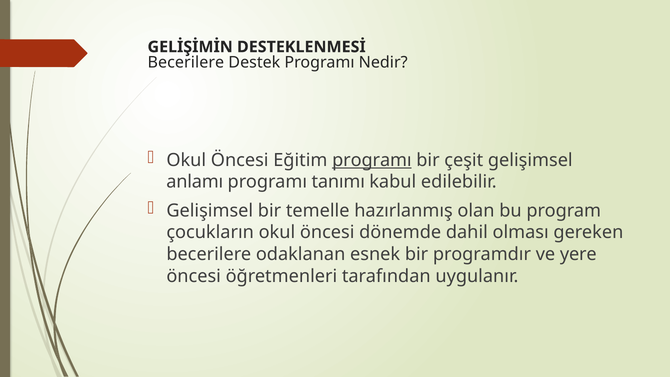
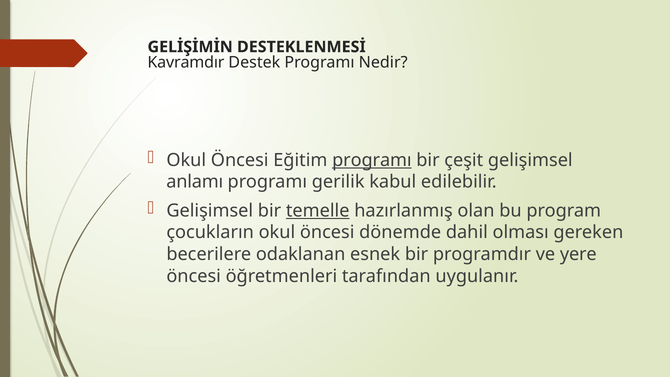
Becerilere: Becerilere -> Kavramdır (186, 62)
tanımı: tanımı -> gerilik (338, 182)
temelle underline: none -> present (318, 211)
